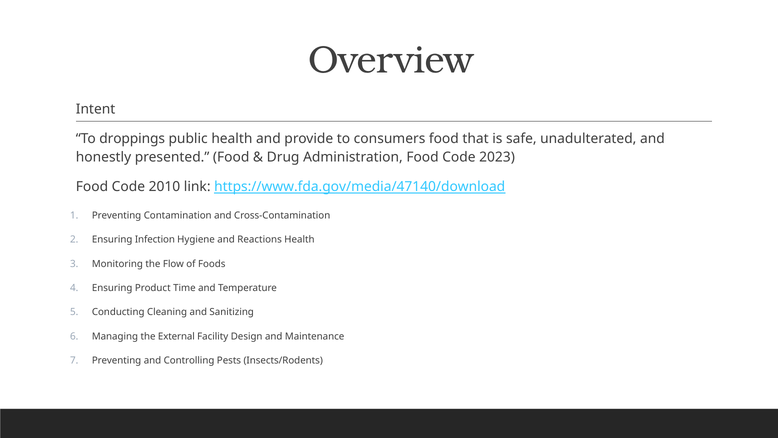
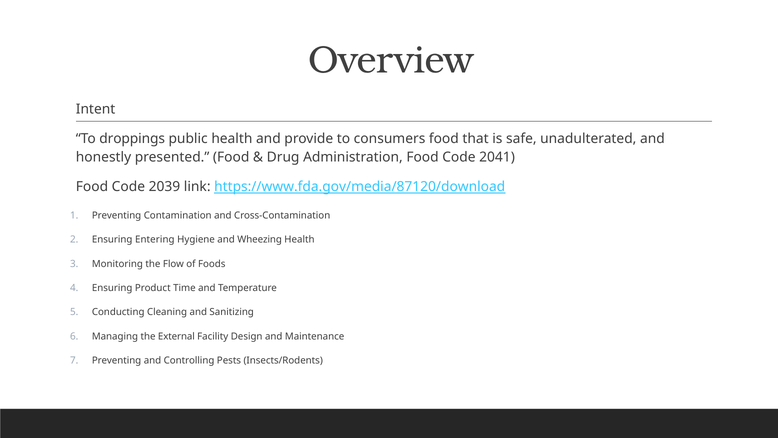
2023: 2023 -> 2041 (497, 157)
2010: 2010 -> 2039 (164, 187)
https://www.fda.gov/media/47140/download: https://www.fda.gov/media/47140/download -> https://www.fda.gov/media/87120/download (360, 187)
Infection: Infection -> Entering (155, 239)
Reactions: Reactions -> Wheezing (260, 239)
